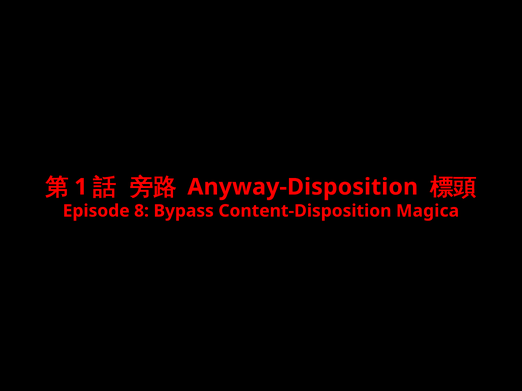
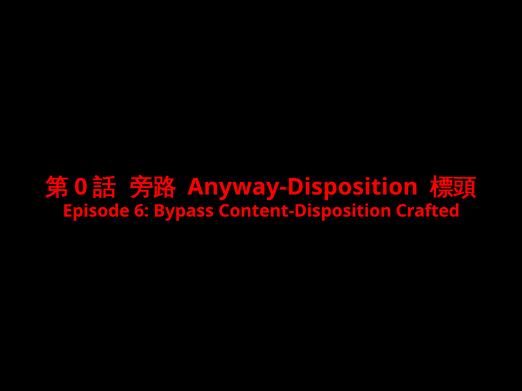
1: 1 -> 0 (81, 187)
8: 8 -> 6 (142, 211)
Magica: Magica -> Crafted (428, 211)
